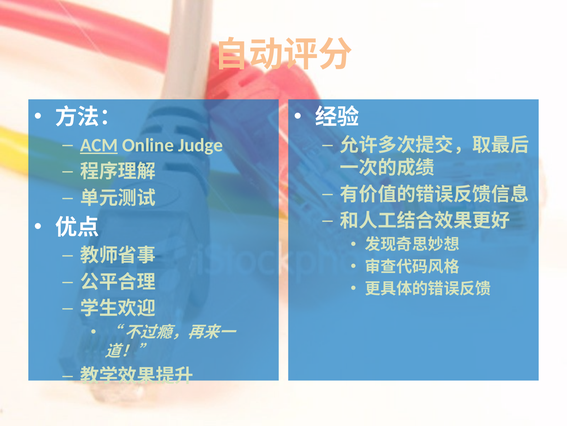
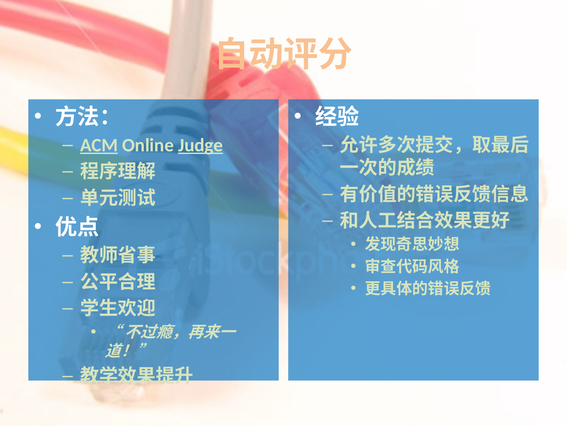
Judge underline: none -> present (201, 145)
